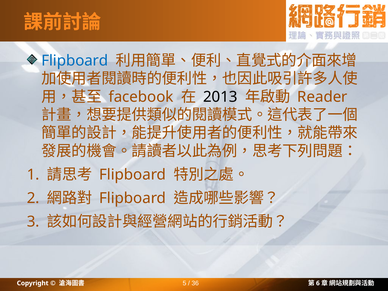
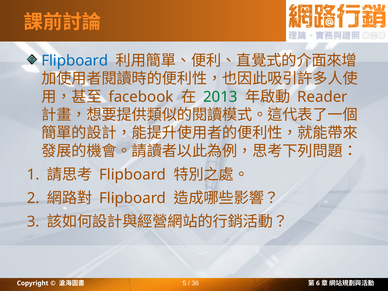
2013 colour: black -> green (220, 97)
